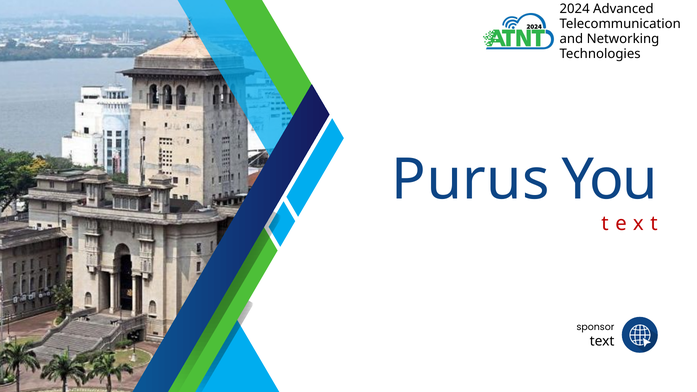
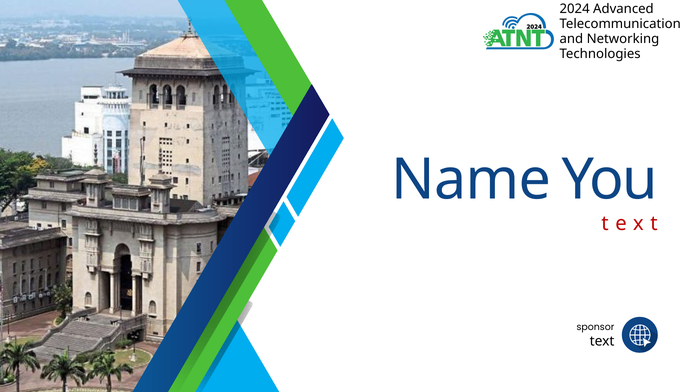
Purus: Purus -> Name (471, 180)
